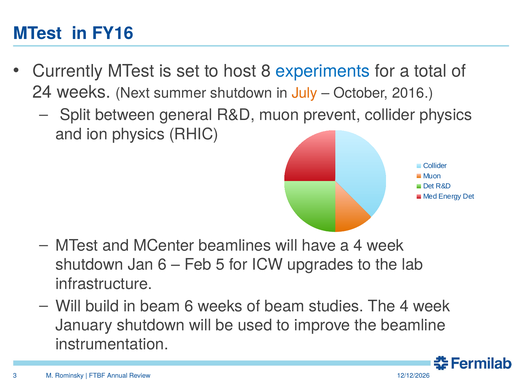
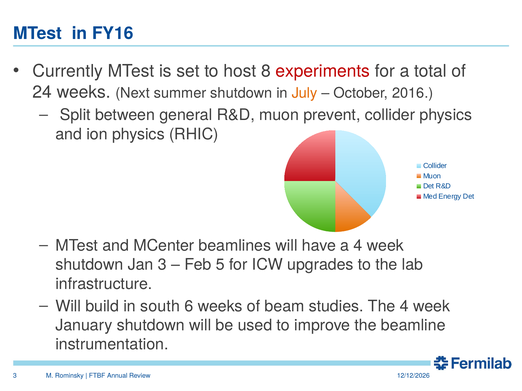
experiments colour: blue -> red (323, 71)
Jan 6: 6 -> 3 (162, 265)
in beam: beam -> south (160, 306)
